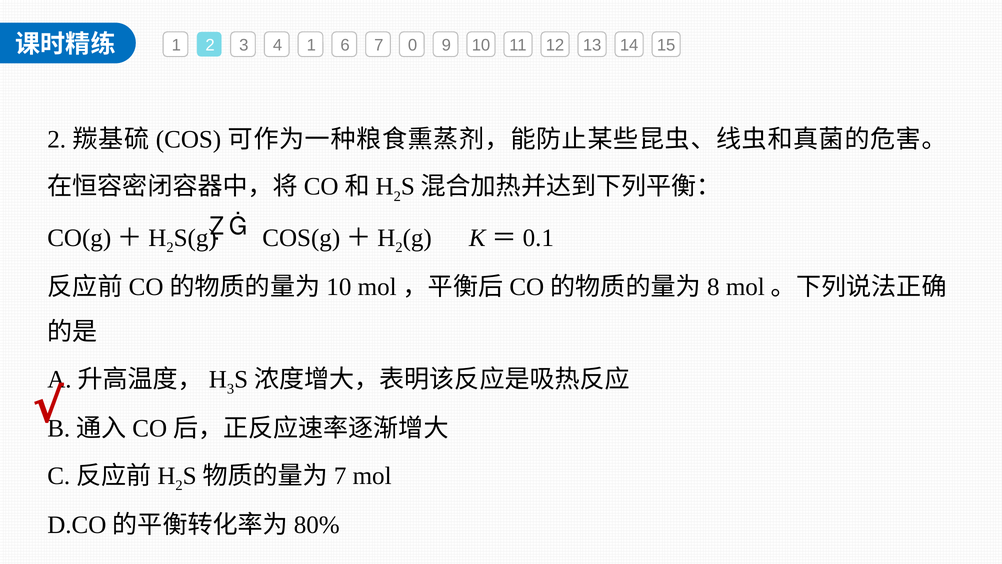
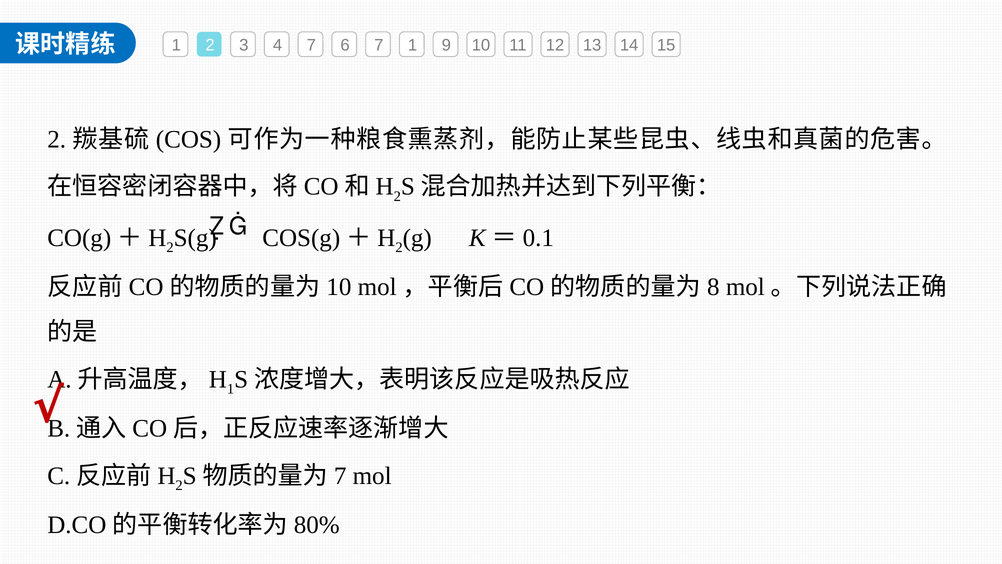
4 1: 1 -> 7 (311, 45)
7 0: 0 -> 1 (413, 45)
3: 3 -> 1 (231, 389)
